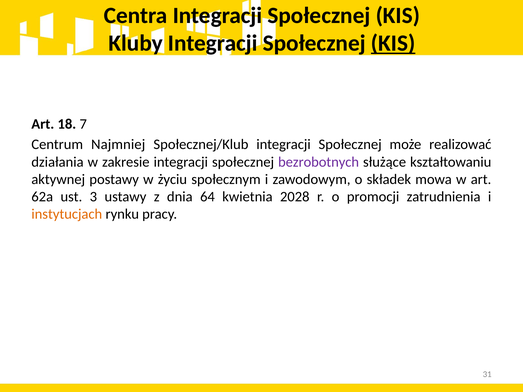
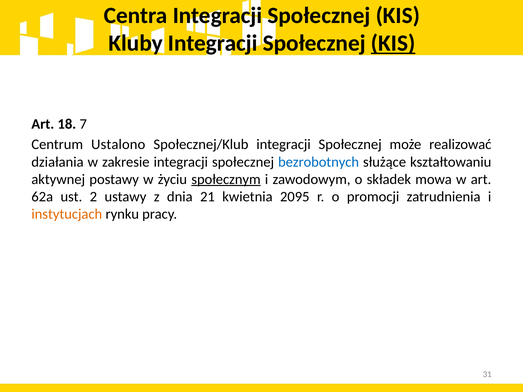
Najmniej: Najmniej -> Ustalono (118, 145)
bezrobotnych colour: purple -> blue (319, 162)
społecznym underline: none -> present (226, 179)
3: 3 -> 2 (93, 197)
64: 64 -> 21 (207, 197)
2028: 2028 -> 2095 (295, 197)
